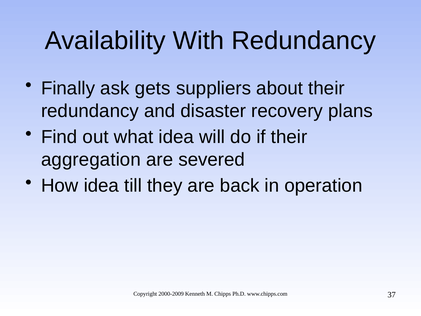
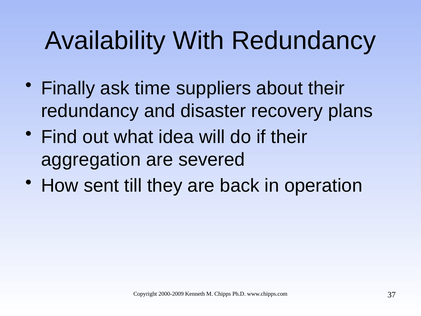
gets: gets -> time (153, 88)
How idea: idea -> sent (101, 186)
